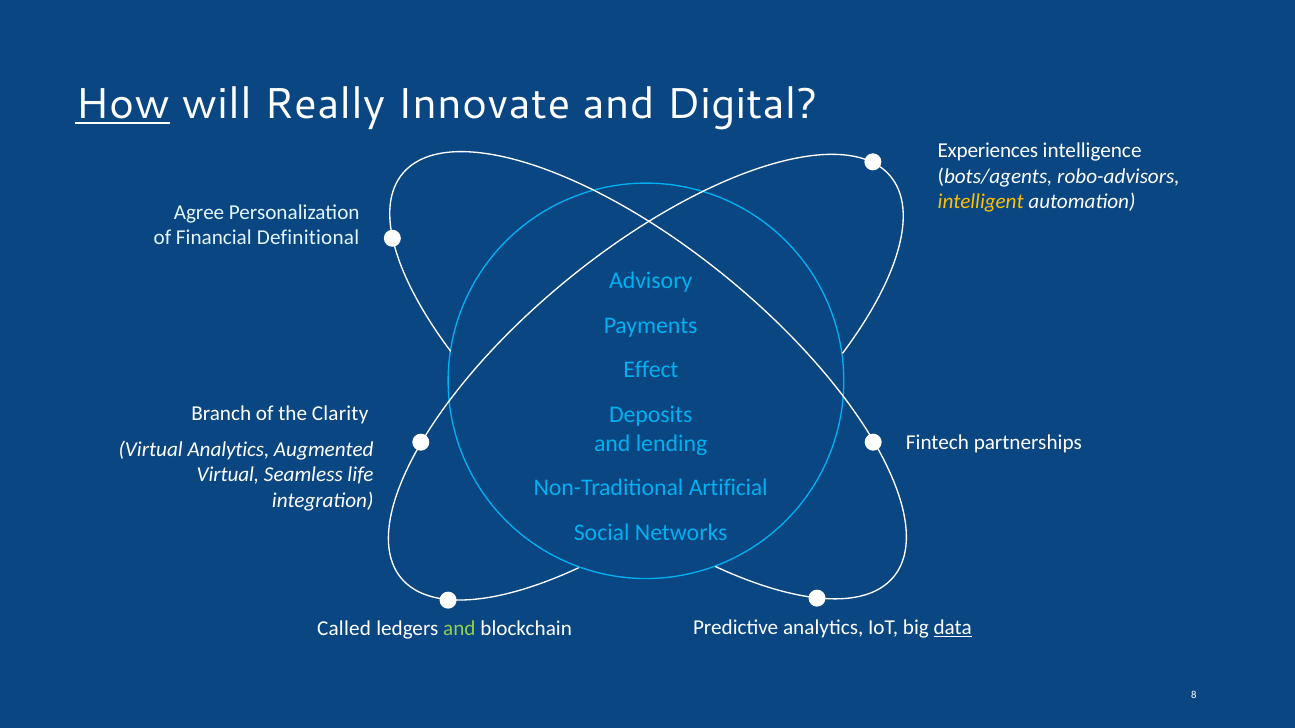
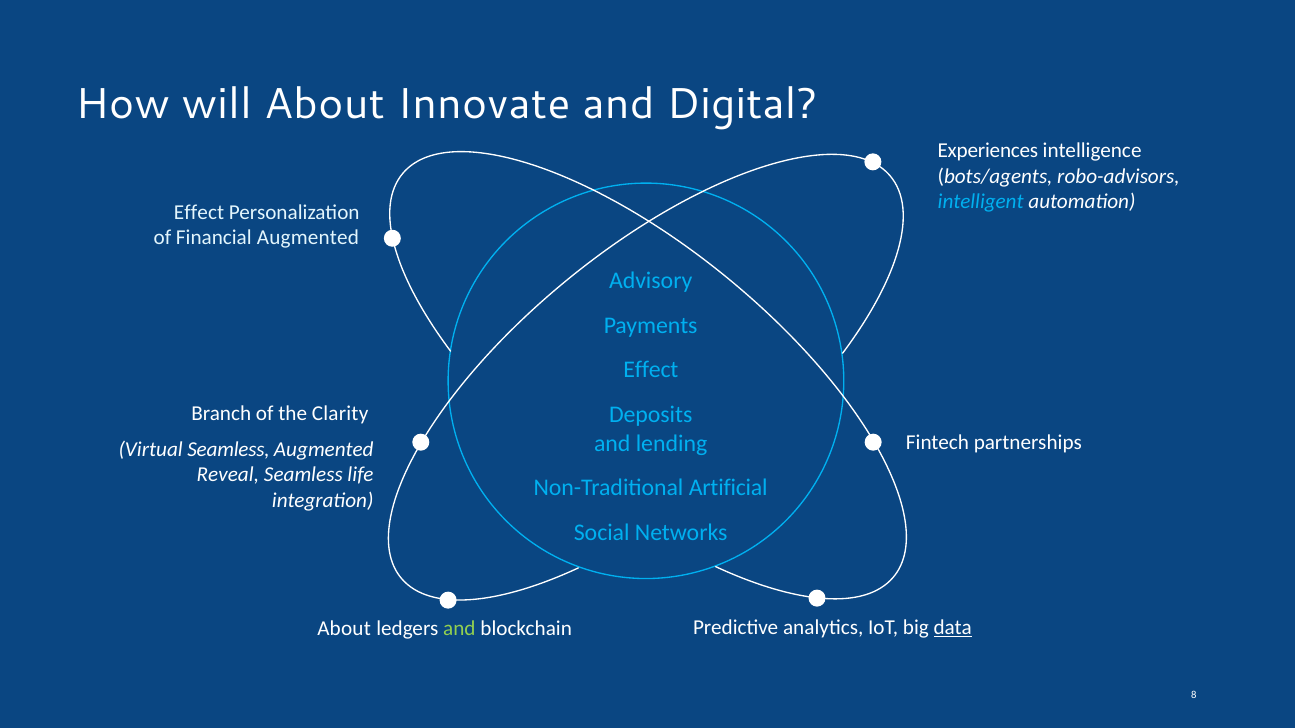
How underline: present -> none (122, 105)
will Really: Really -> About (324, 105)
intelligent colour: yellow -> light blue (981, 202)
Agree: Agree -> Effect (199, 212)
Financial Definitional: Definitional -> Augmented (308, 238)
Virtual Analytics: Analytics -> Seamless (228, 450)
Virtual: Virtual -> Reveal (228, 475)
Called: Called -> About (344, 629)
